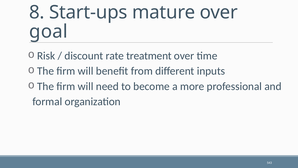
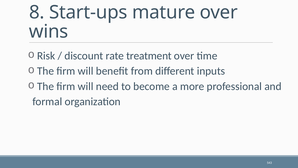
goal: goal -> wins (49, 31)
